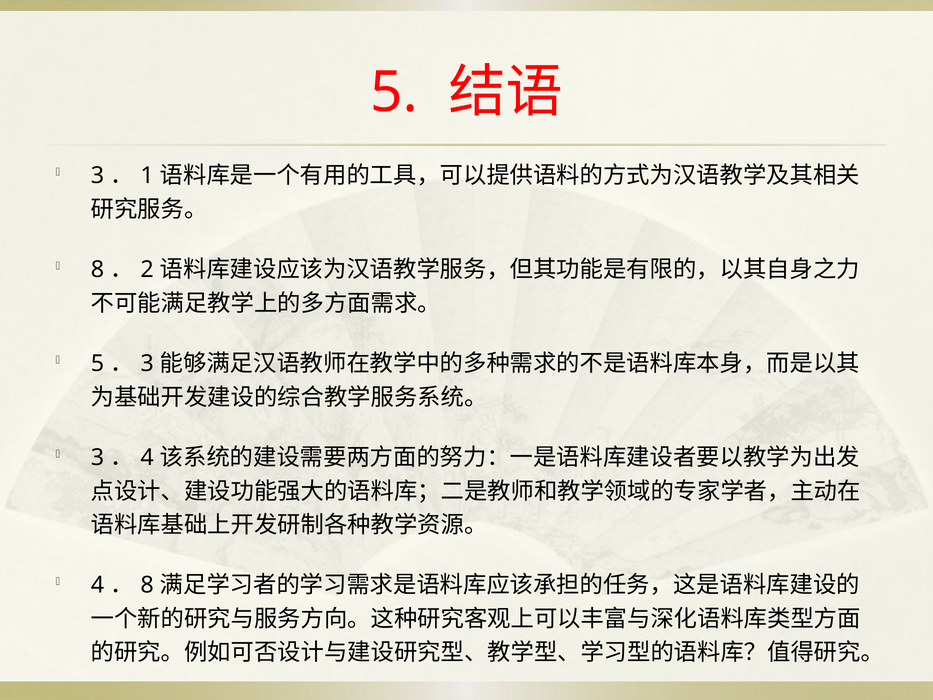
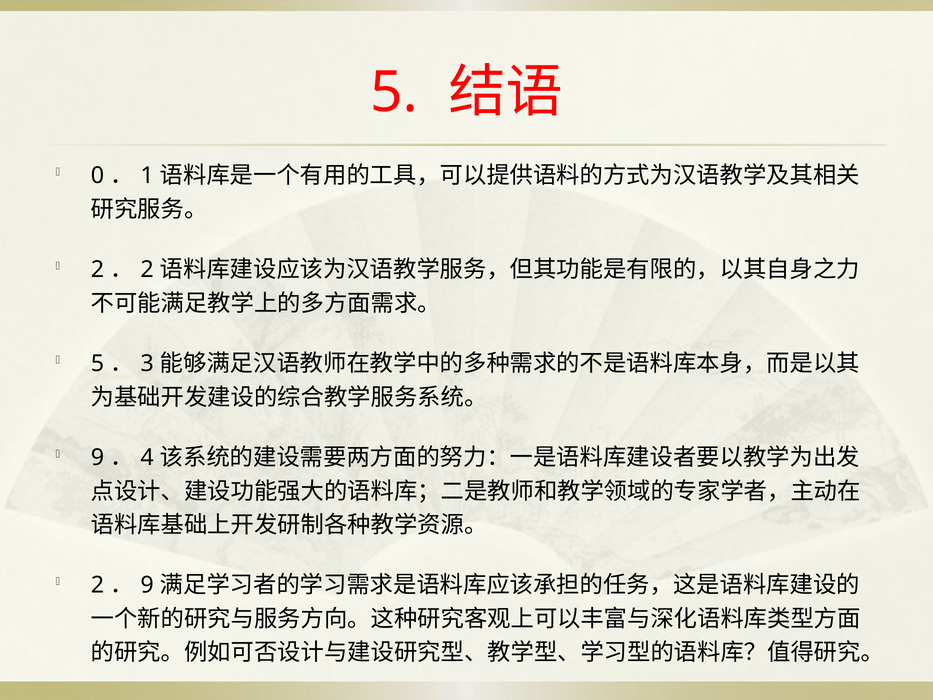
3: 3 -> 0 (98, 175)
8: 8 -> 2 (98, 269)
3: 3 -> 9 (98, 457)
4: 4 -> 2 (98, 585)
8: 8 -> 9 (147, 585)
